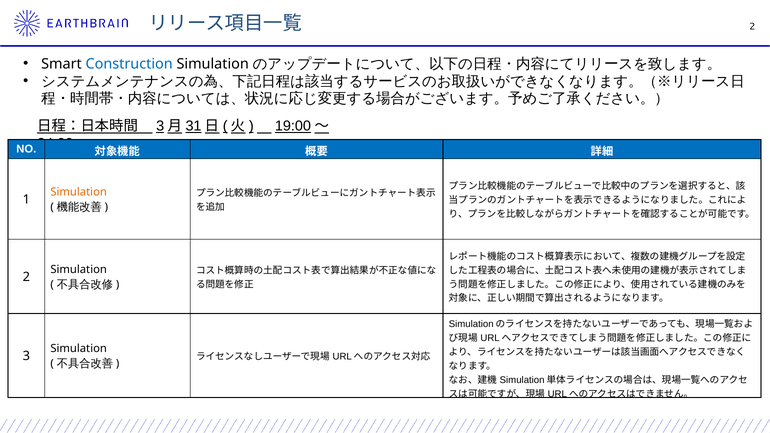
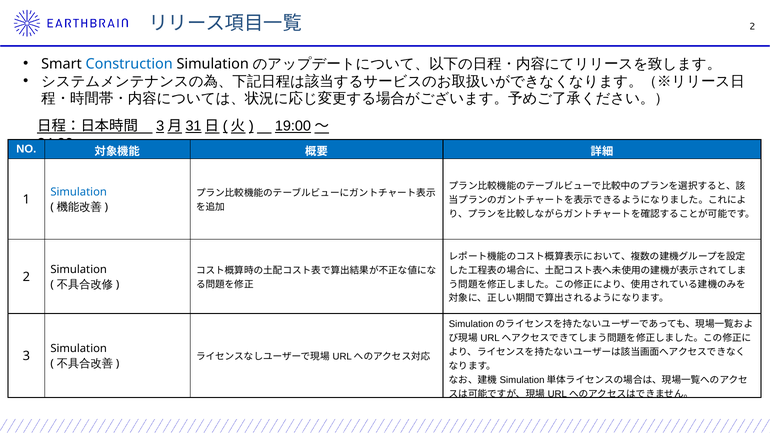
Simulation colour: orange -> blue (79, 192)
